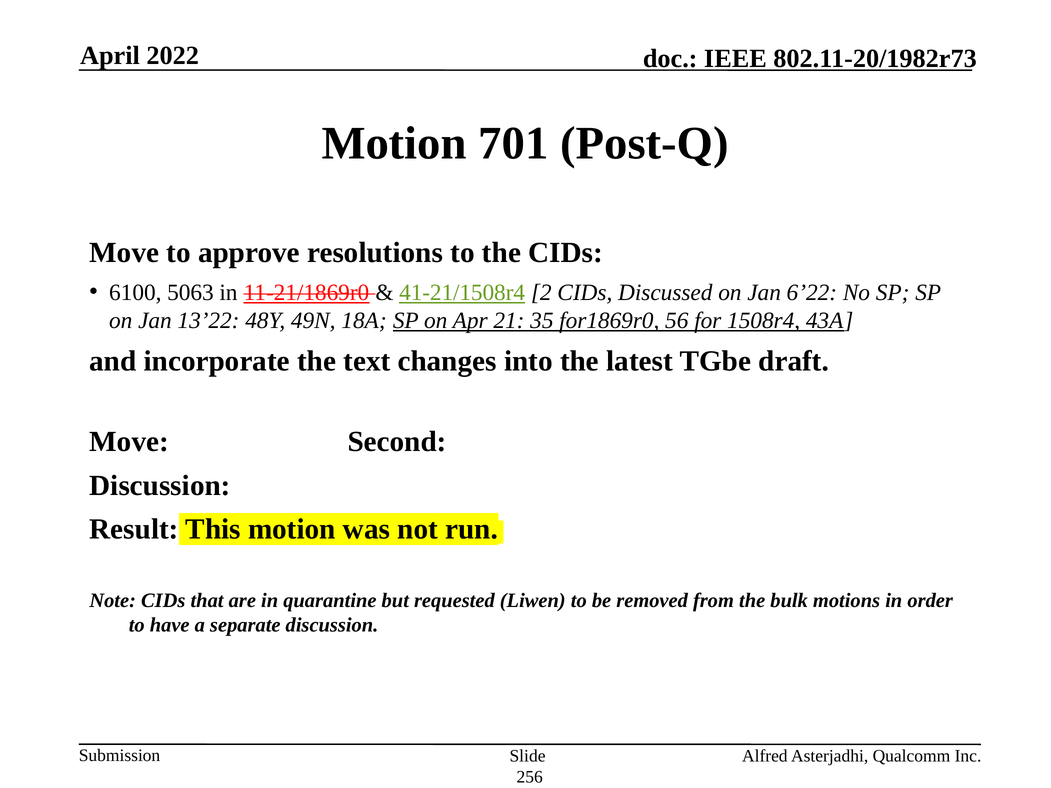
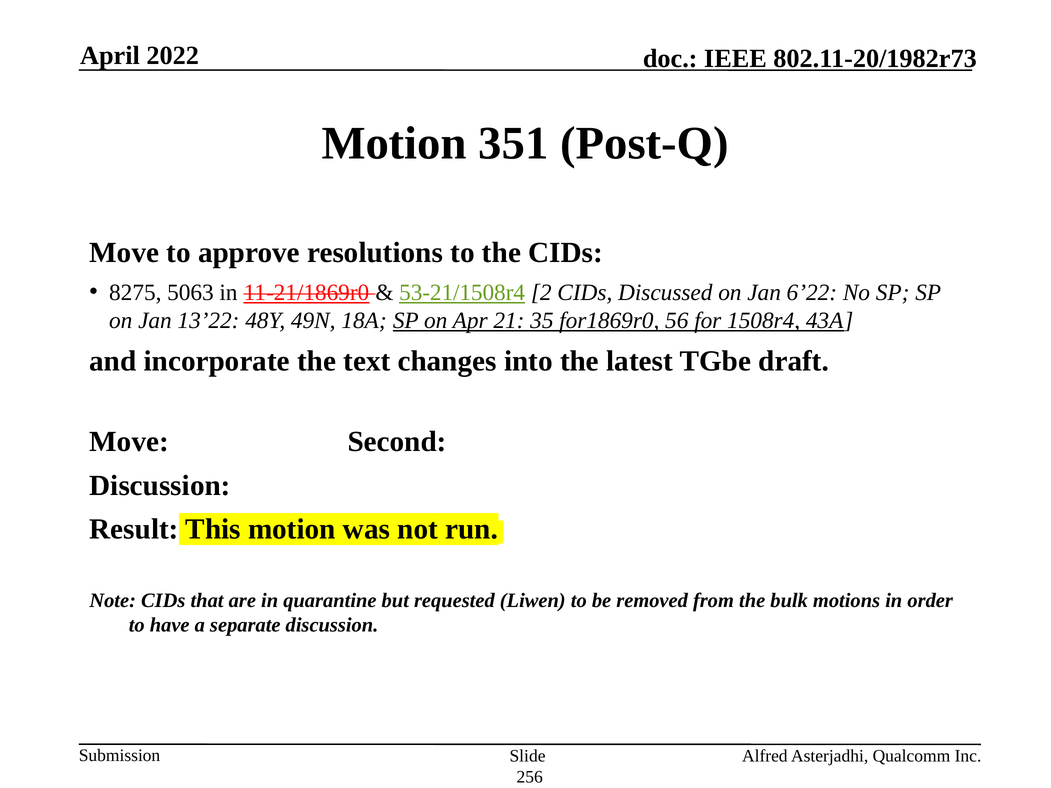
701: 701 -> 351 (513, 143)
6100: 6100 -> 8275 (135, 292)
41-21/1508r4: 41-21/1508r4 -> 53-21/1508r4 (462, 292)
